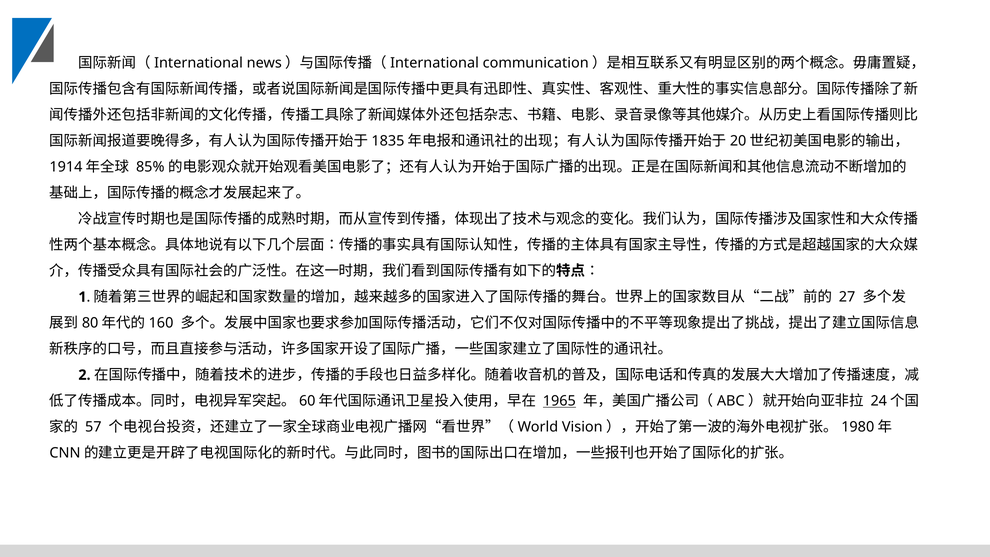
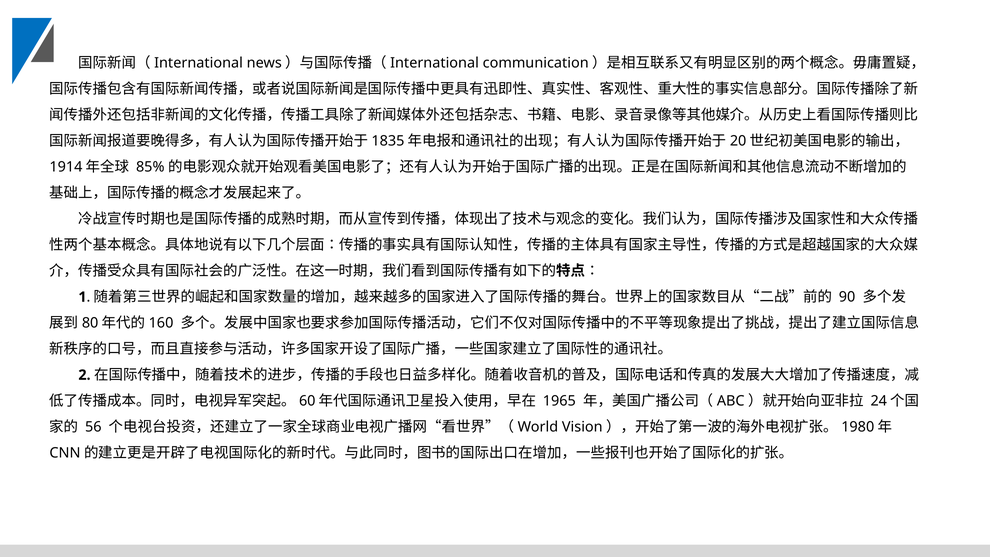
27: 27 -> 90 (847, 297)
1965 underline: present -> none (559, 401)
57: 57 -> 56 (93, 427)
